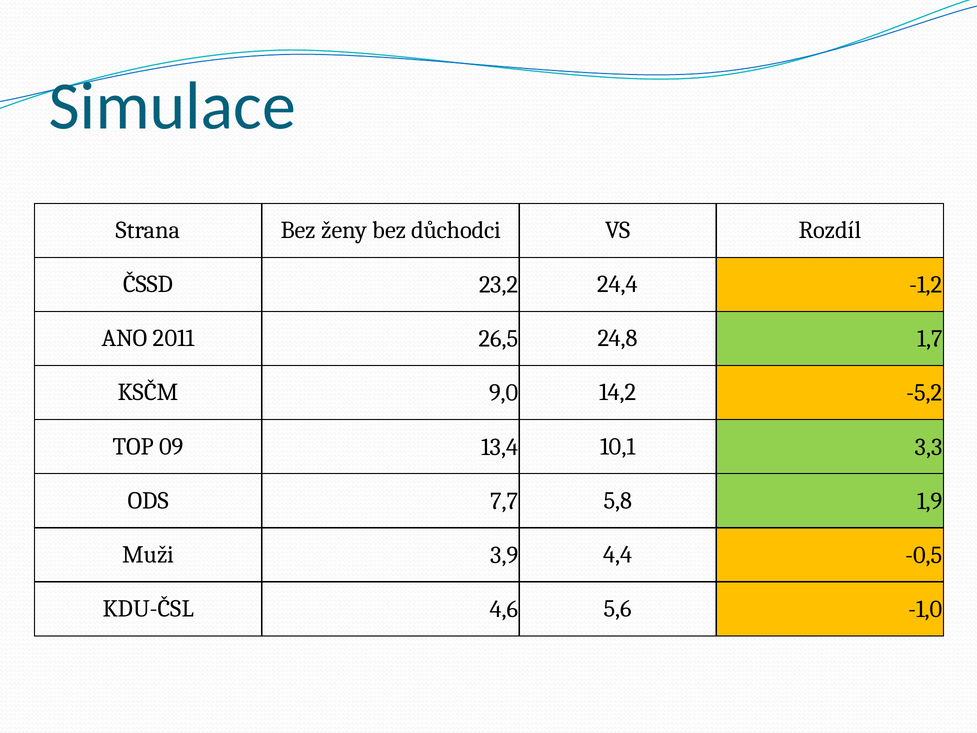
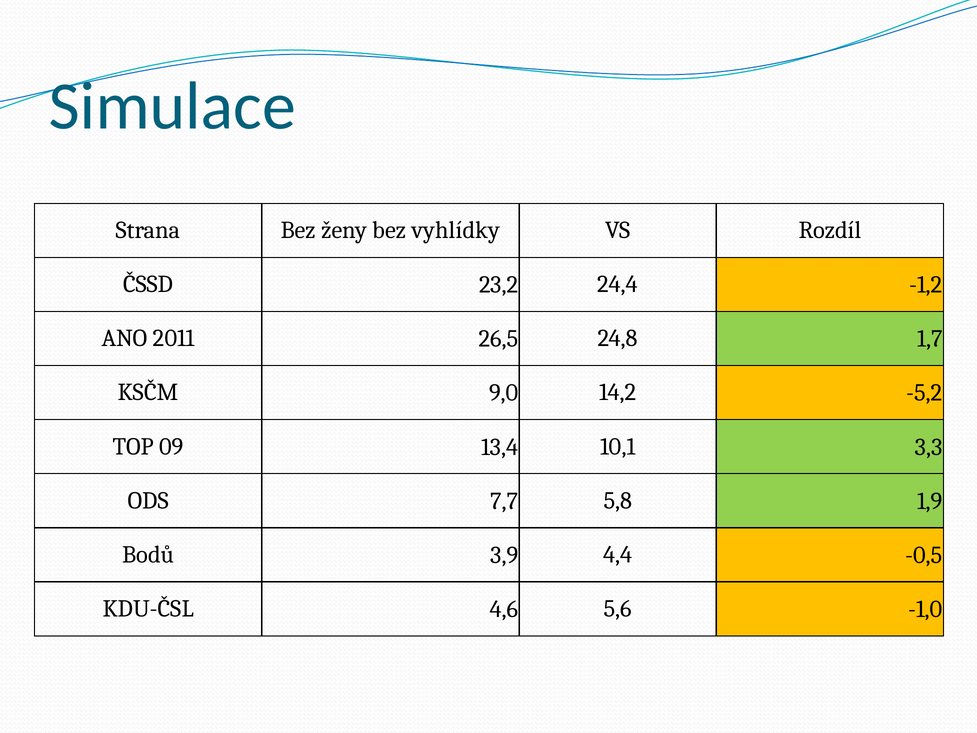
důchodci: důchodci -> vyhlídky (456, 230)
Muži: Muži -> Bodů (148, 554)
